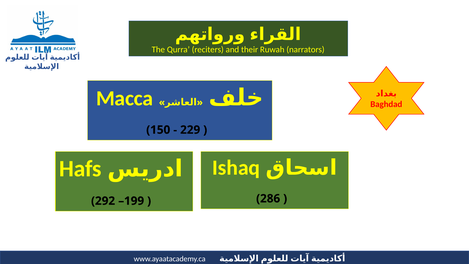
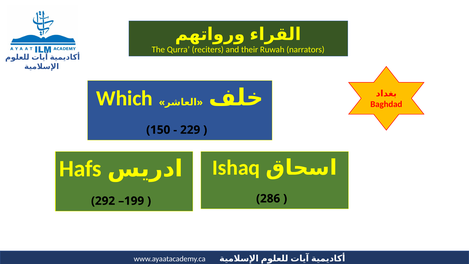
Macca: Macca -> Which (125, 98)
